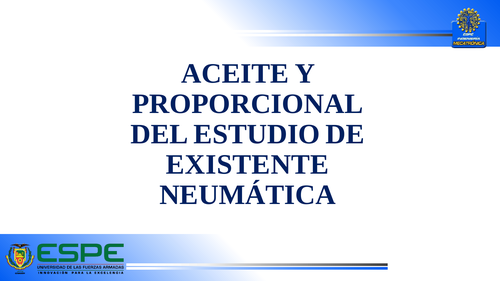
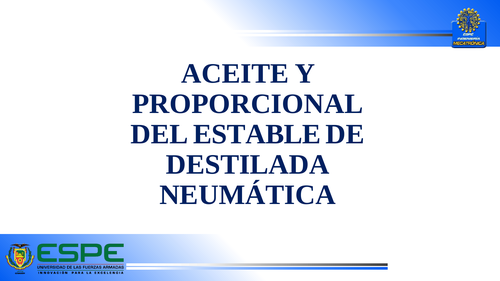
ESTUDIO: ESTUDIO -> ESTABLE (257, 134)
EXISTENTE: EXISTENTE -> DESTILADA (248, 165)
